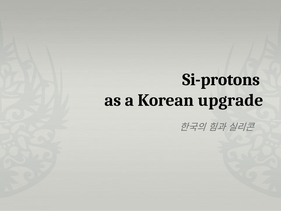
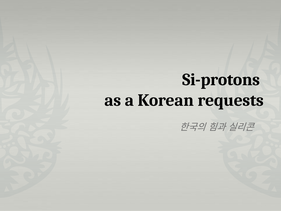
upgrade: upgrade -> requests (231, 100)
